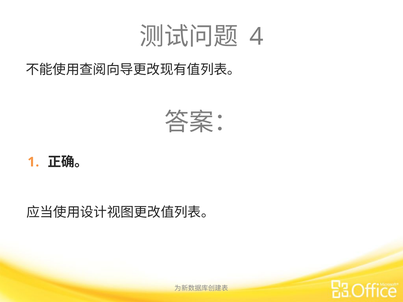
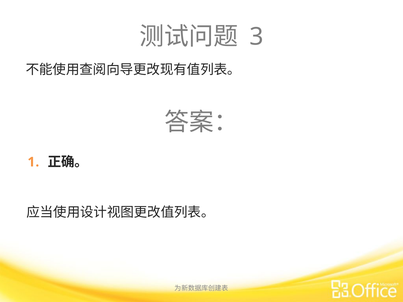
4: 4 -> 3 (257, 37)
